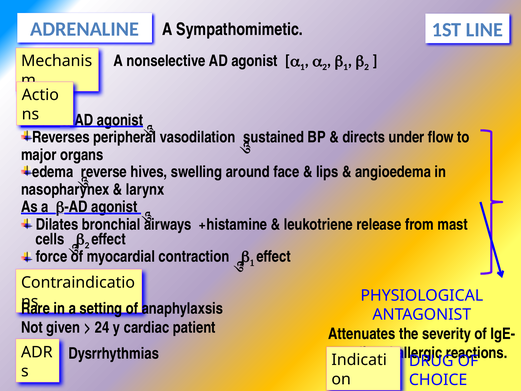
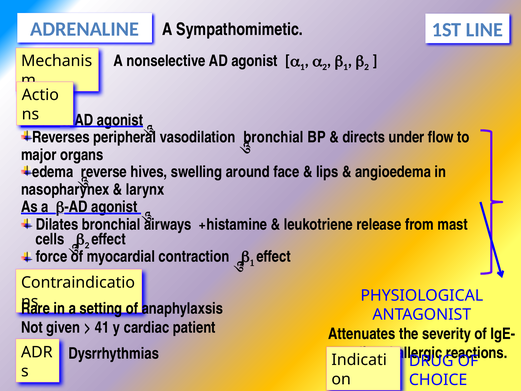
sustained: sustained -> bronchial (274, 137)
24: 24 -> 41 (102, 328)
